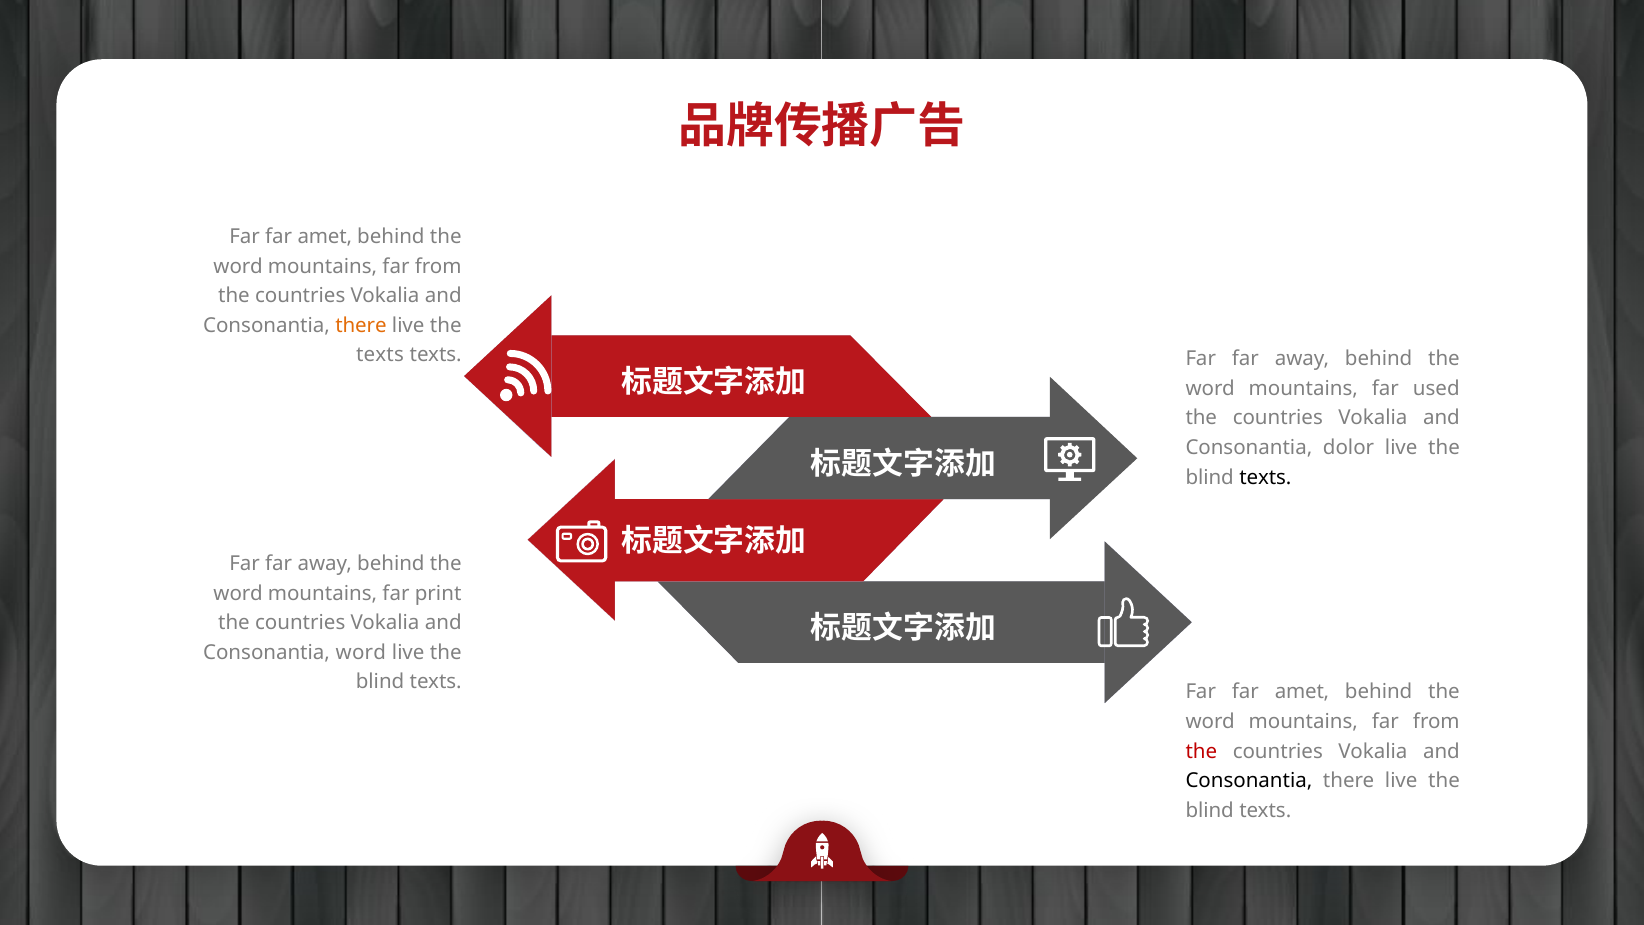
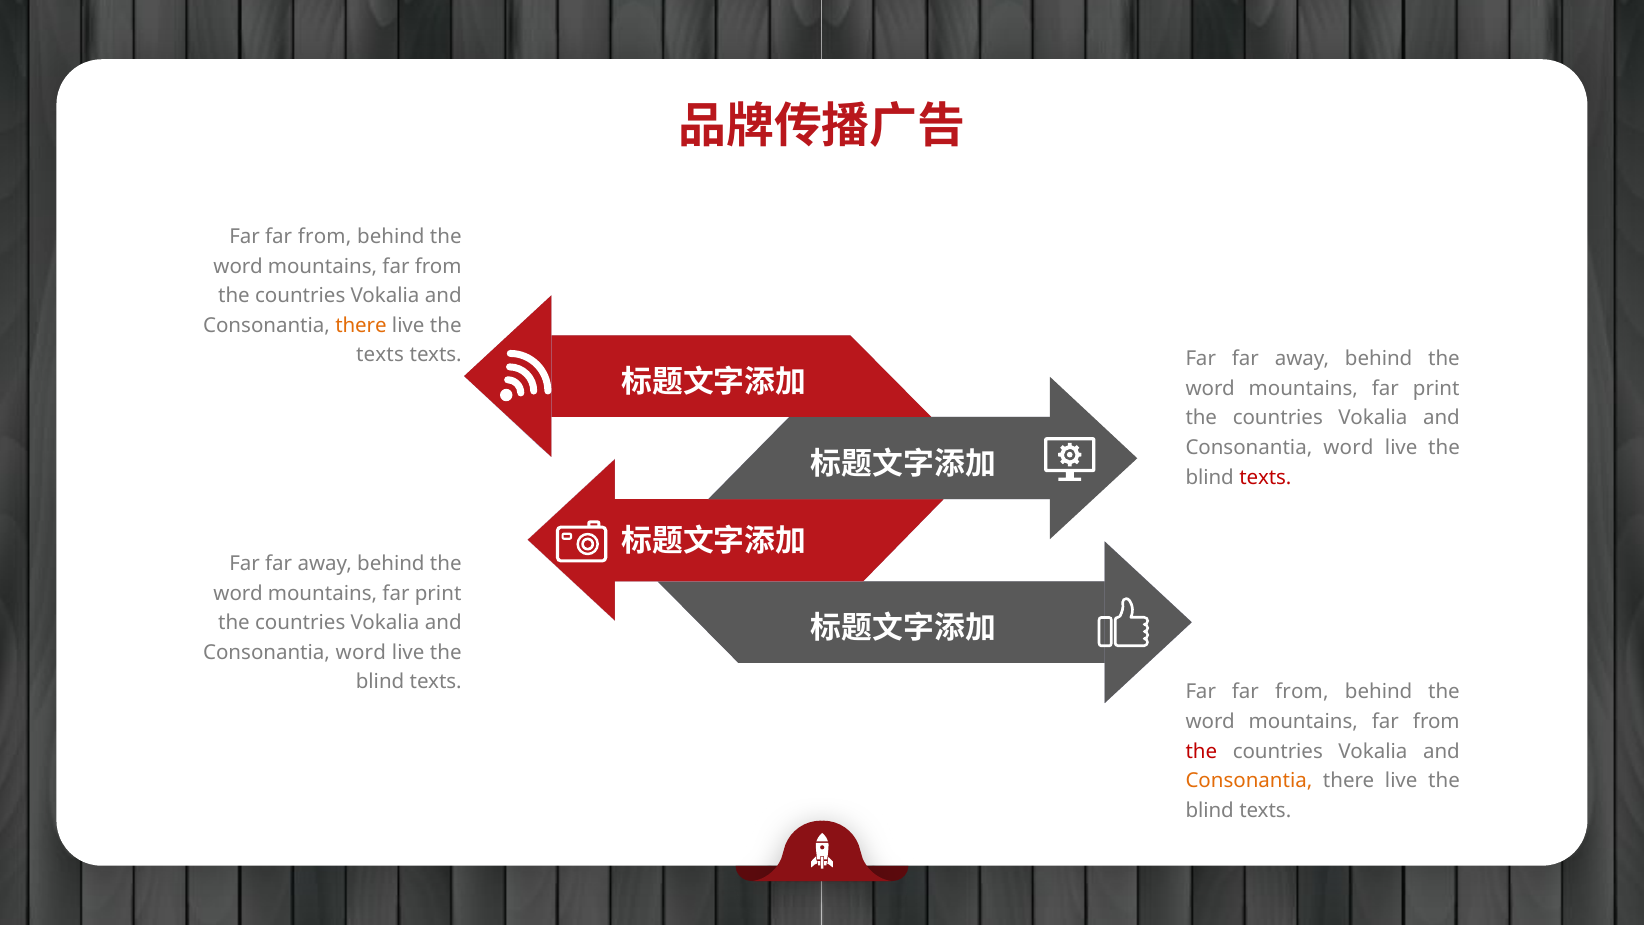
amet: amet -> from (325, 237)
used: used -> print (1436, 388)
dolor: dolor -> word (1348, 448)
texts colour: black -> red (1265, 477)
amet: amet -> from (1302, 692)
Consonantia colour: black -> orange (1249, 781)
